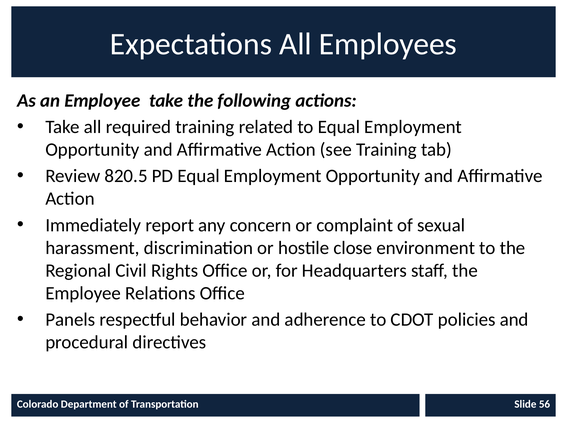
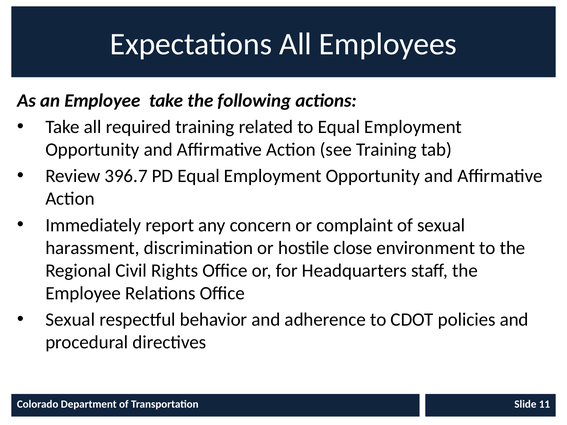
820.5: 820.5 -> 396.7 (126, 176)
Panels: Panels -> Sexual (70, 320)
56: 56 -> 11 (544, 404)
